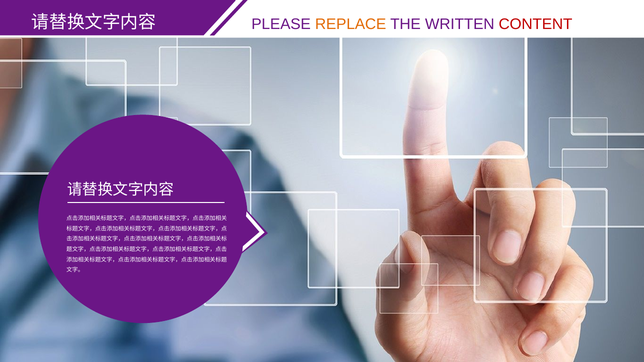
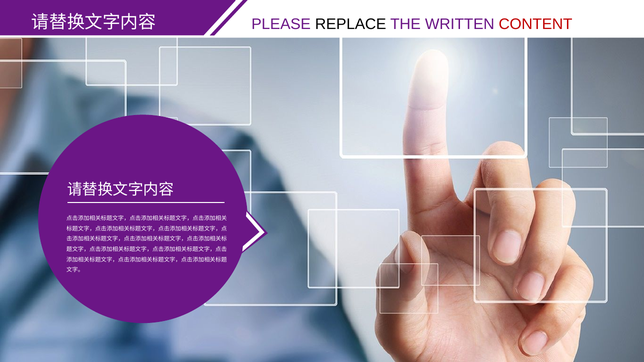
REPLACE colour: orange -> black (351, 24)
